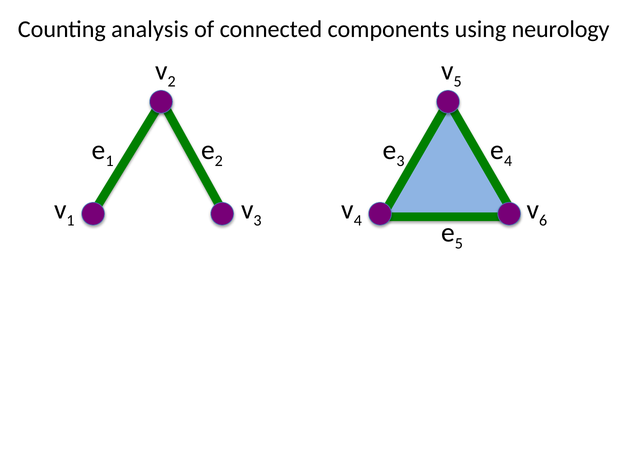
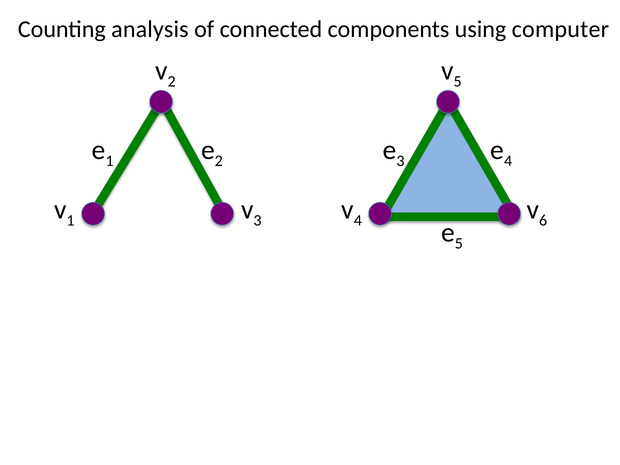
neurology: neurology -> computer (560, 29)
